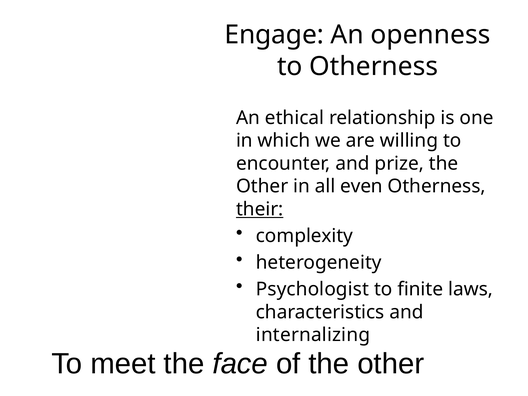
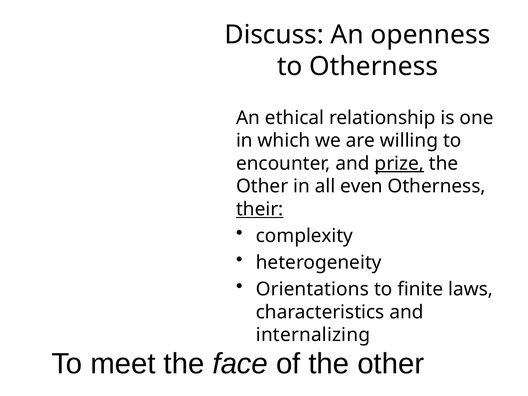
Engage: Engage -> Discuss (274, 35)
prize underline: none -> present (399, 164)
Psychologist: Psychologist -> Orientations (312, 289)
